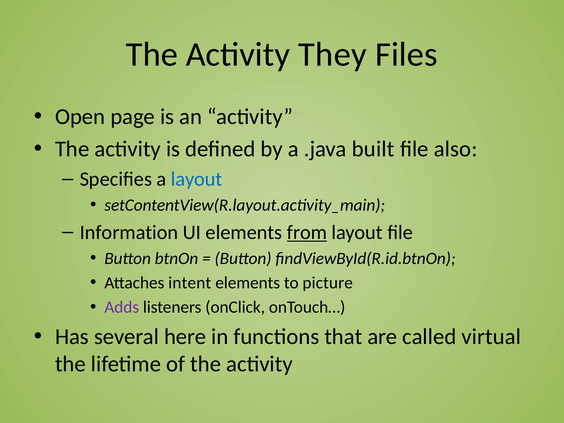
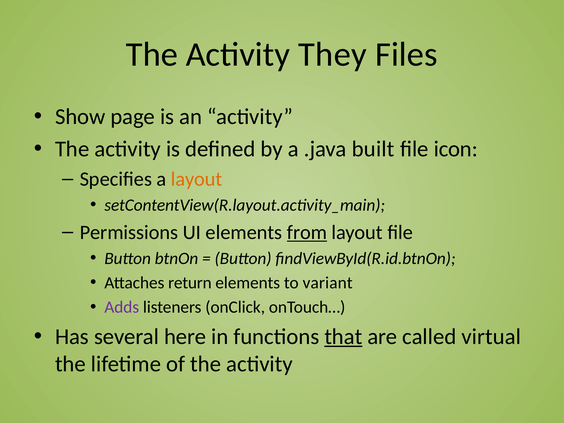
Open: Open -> Show (80, 117)
also: also -> icon (456, 149)
layout colour: blue -> orange (197, 179)
Information: Information -> Permissions (129, 232)
intent: intent -> return (190, 283)
picture: picture -> variant (328, 283)
that underline: none -> present (343, 337)
